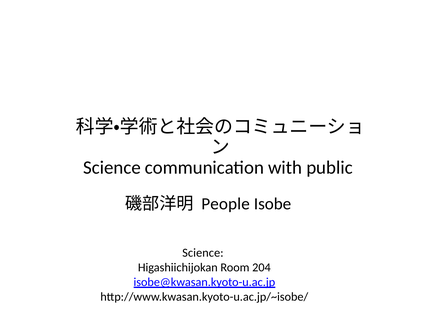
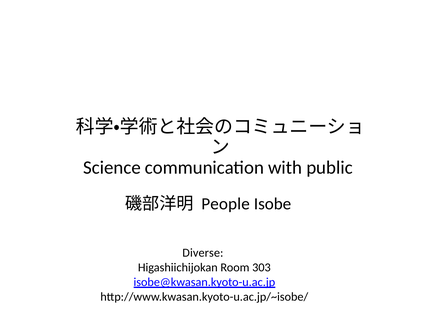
Science: Science -> Diverse (203, 252)
204: 204 -> 303 (261, 267)
